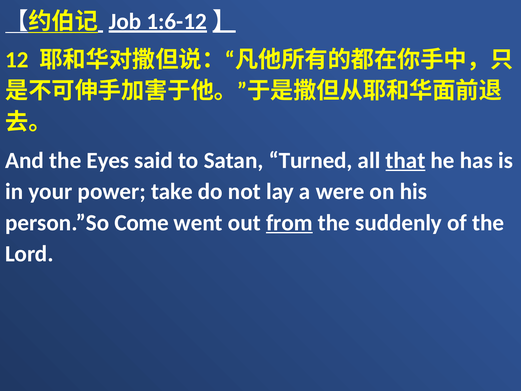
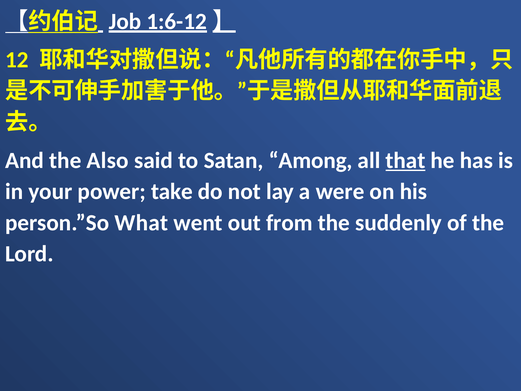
Eyes: Eyes -> Also (108, 160)
Turned: Turned -> Among (311, 160)
Come: Come -> What (141, 223)
from underline: present -> none (289, 223)
